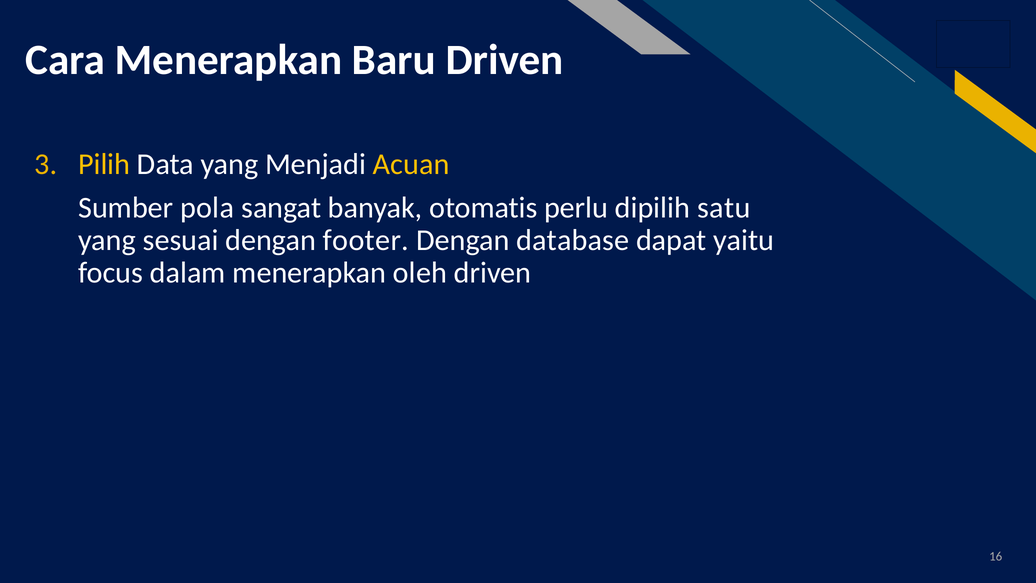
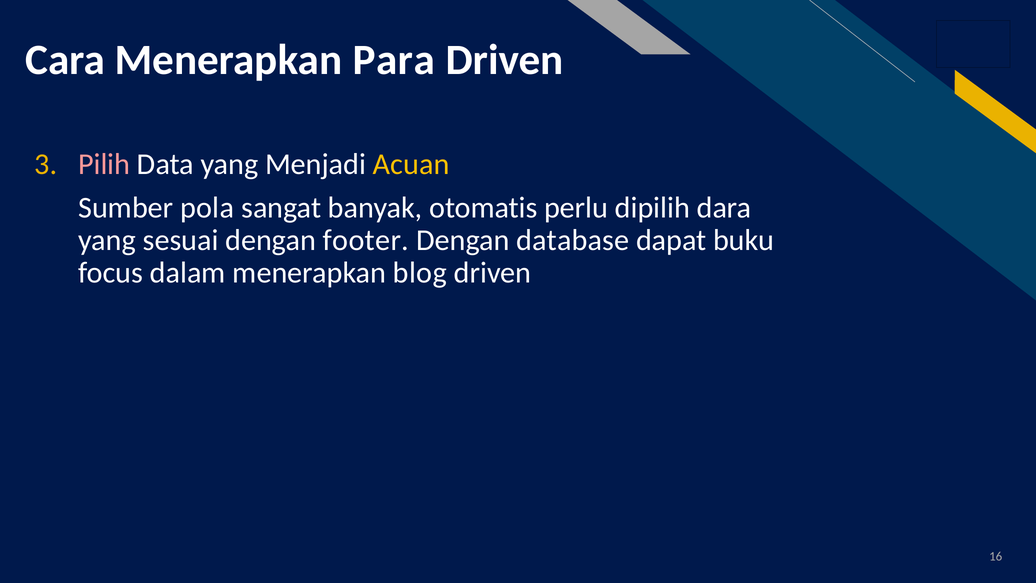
Baru: Baru -> Para (394, 60)
Pilih colour: yellow -> pink (104, 164)
satu: satu -> dara (724, 208)
yaitu: yaitu -> buku (744, 240)
oleh: oleh -> blog (420, 273)
